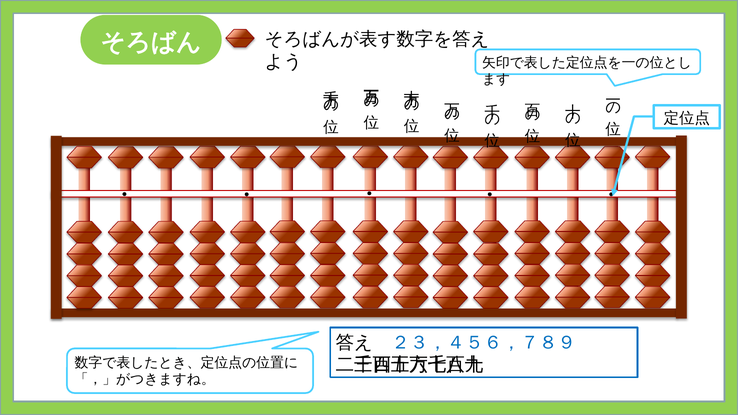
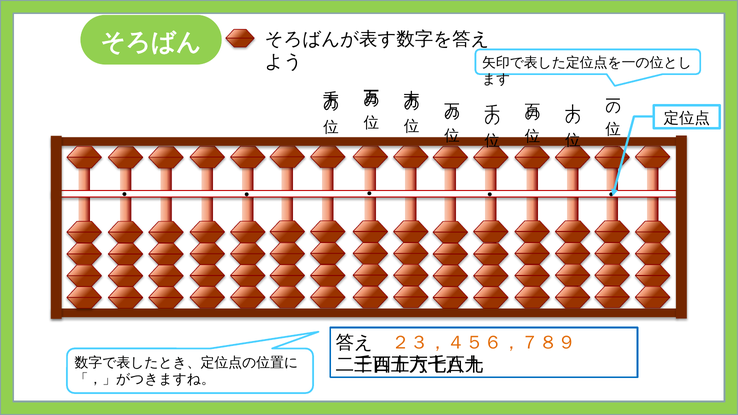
２３，４５６，７８９ colour: blue -> orange (484, 343)
